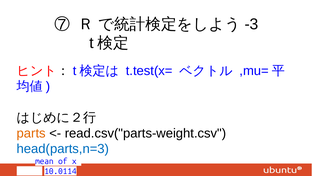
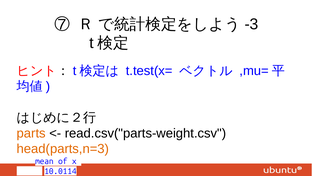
head(parts,n=3 colour: blue -> orange (63, 149)
